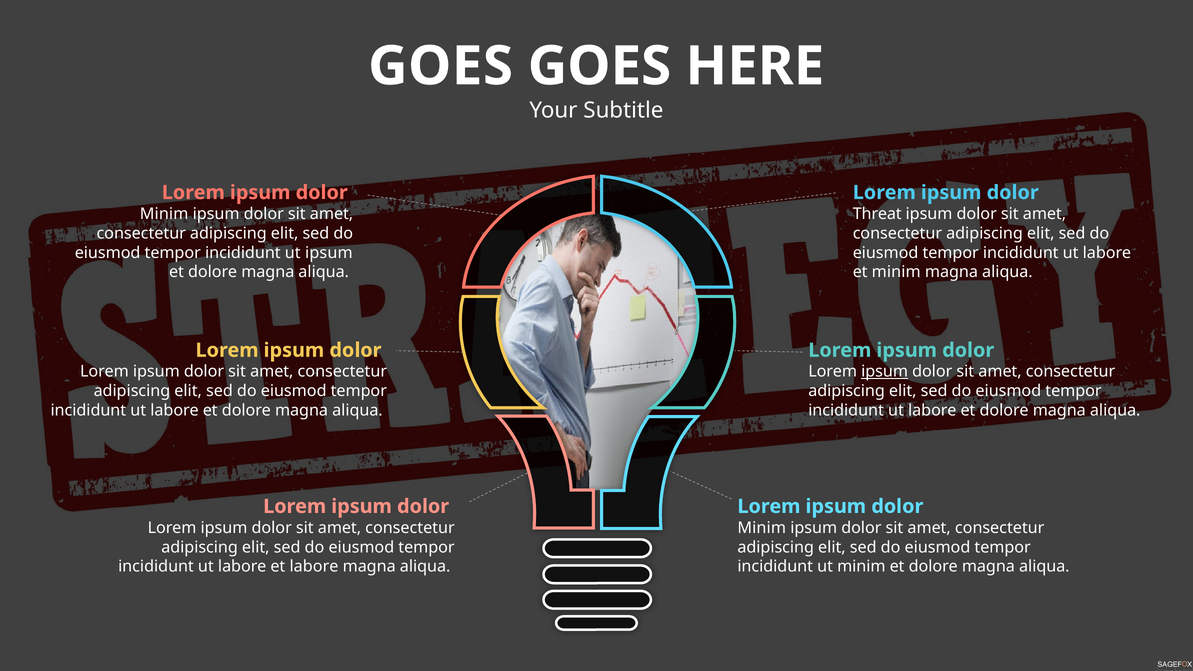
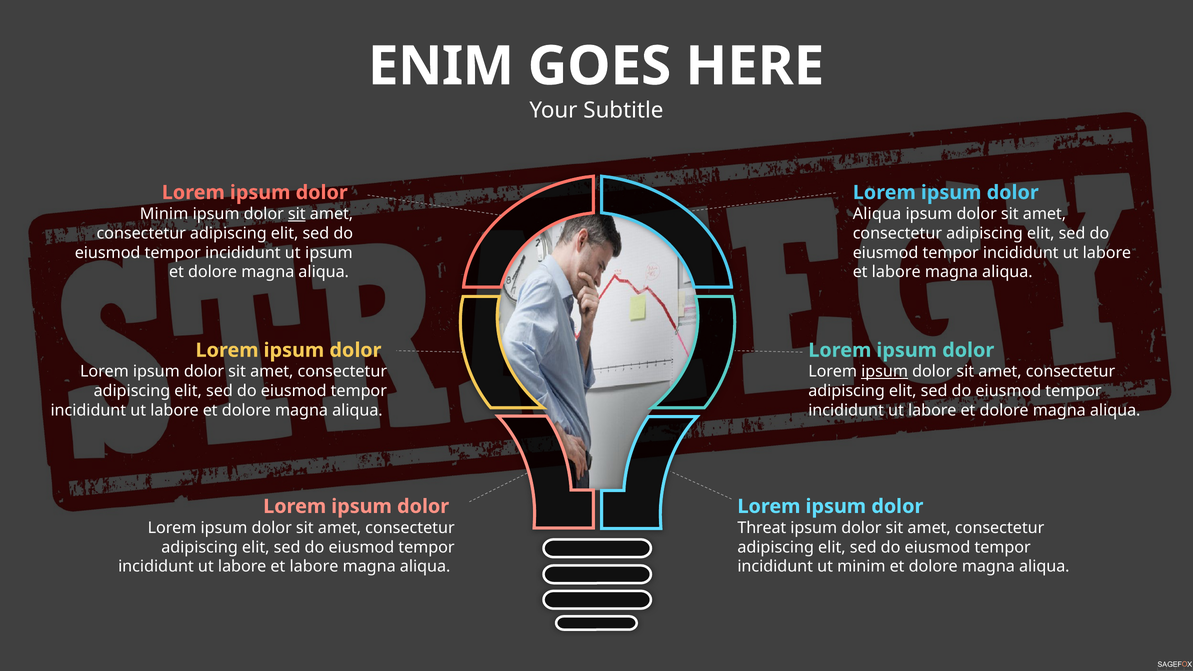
GOES: GOES -> ENIM (441, 66)
sit underline: none -> present (297, 214)
Threat: Threat -> Aliqua (877, 214)
minim: minim -> labore (896, 272)
Minim: Minim -> Threat (762, 528)
